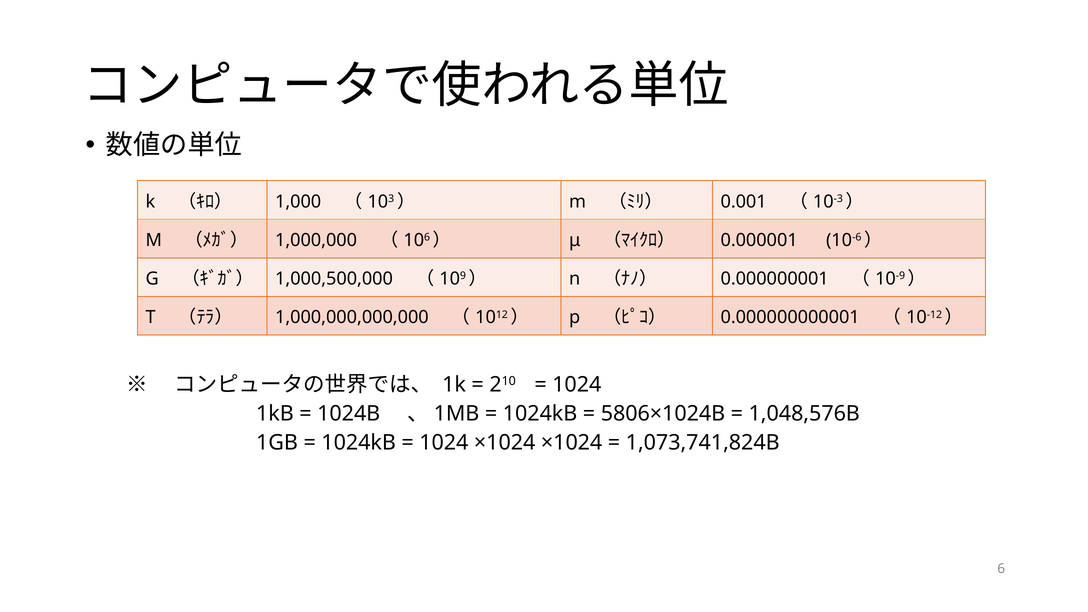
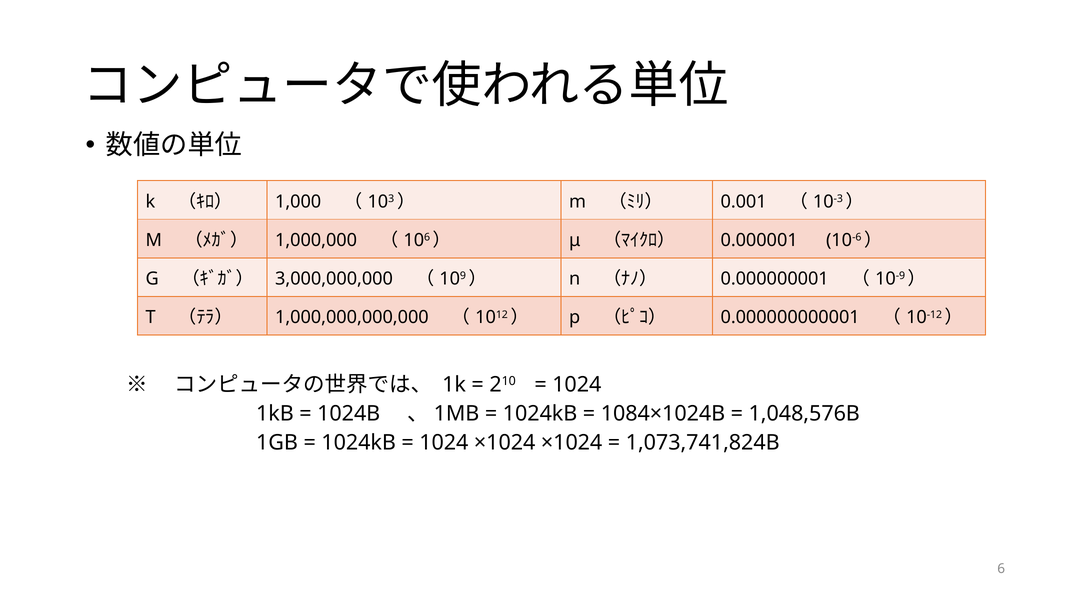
1,000,500,000: 1,000,500,000 -> 3,000,000,000 (334, 279)
5806×1024B: 5806×1024B -> 1084×1024B (663, 414)
